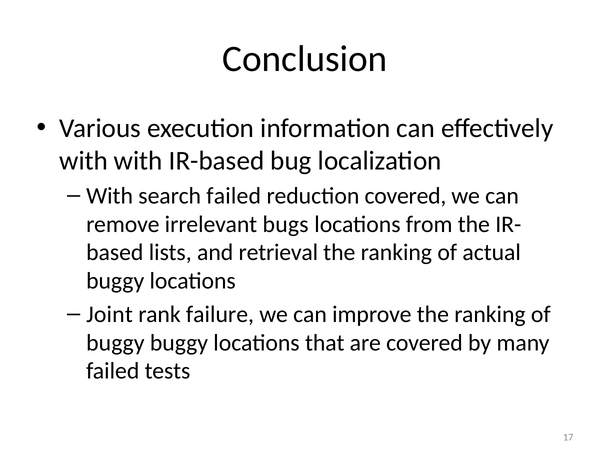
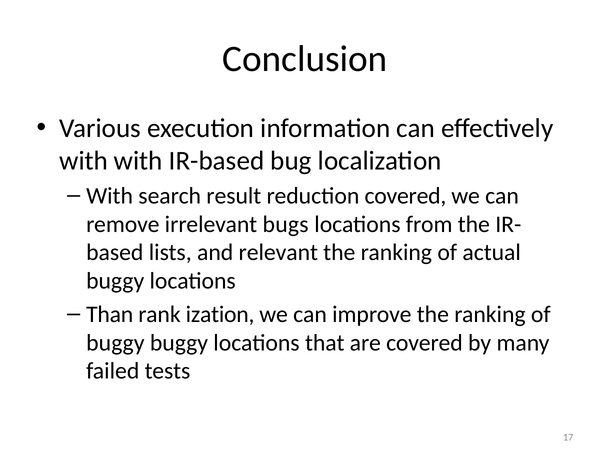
search failed: failed -> result (234, 196)
retrieval: retrieval -> relevant (278, 252)
Joint: Joint -> Than (110, 314)
failure: failure -> ization (220, 314)
